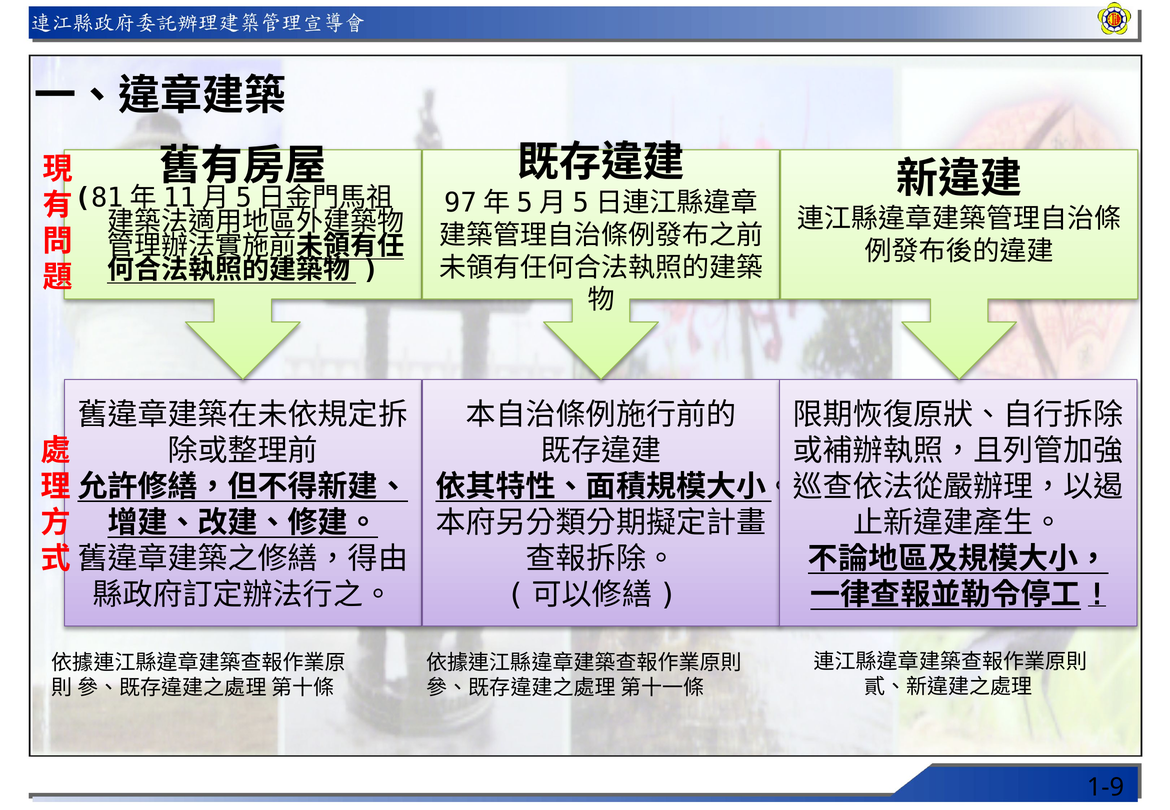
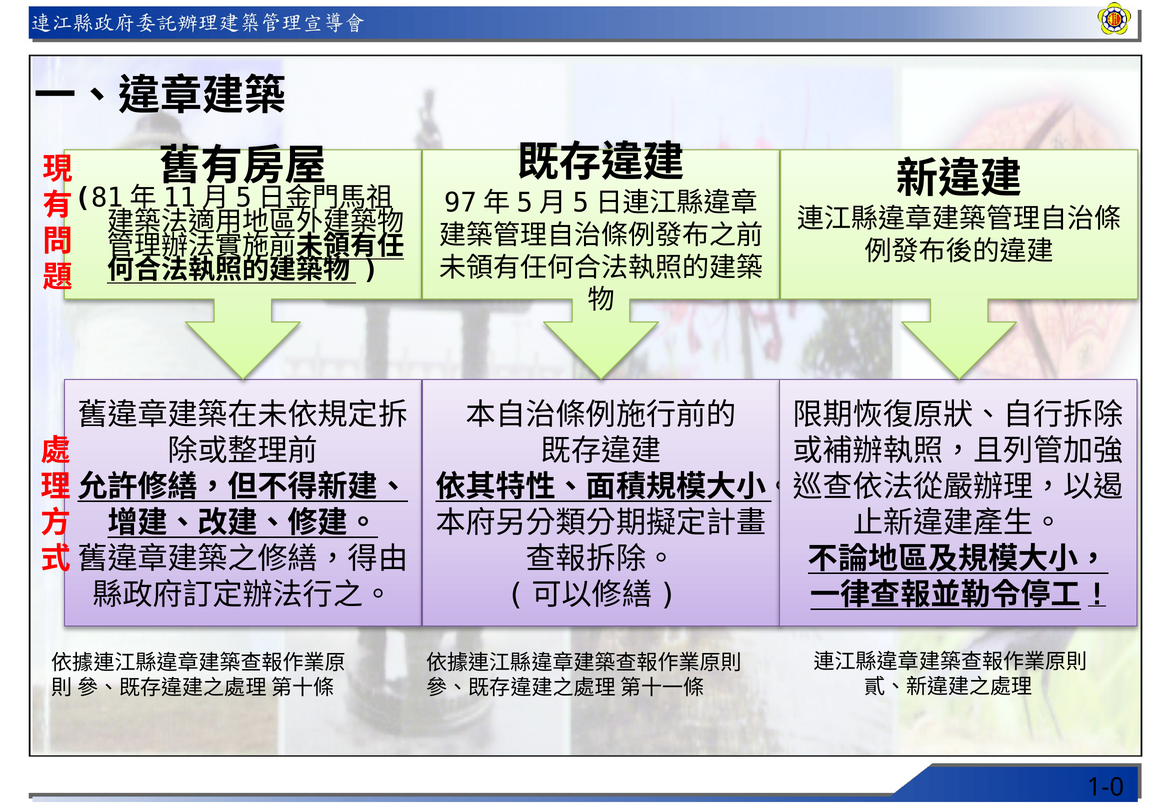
1-9: 1-9 -> 1-0 (1105, 787)
